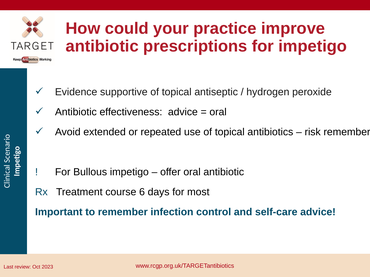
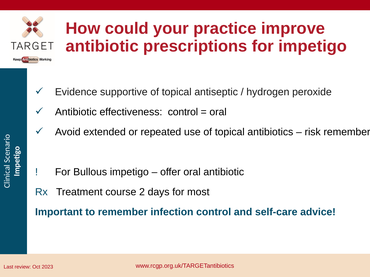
effectiveness advice: advice -> control (183, 112)
6: 6 -> 2 (142, 192)
